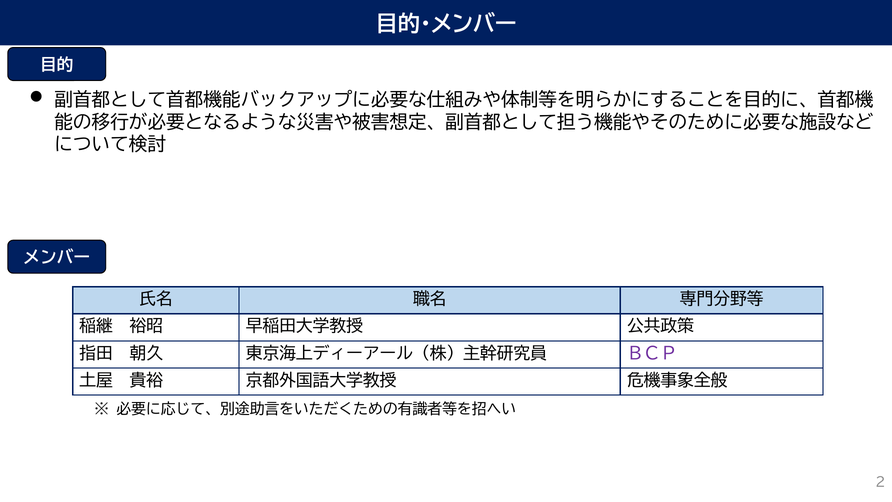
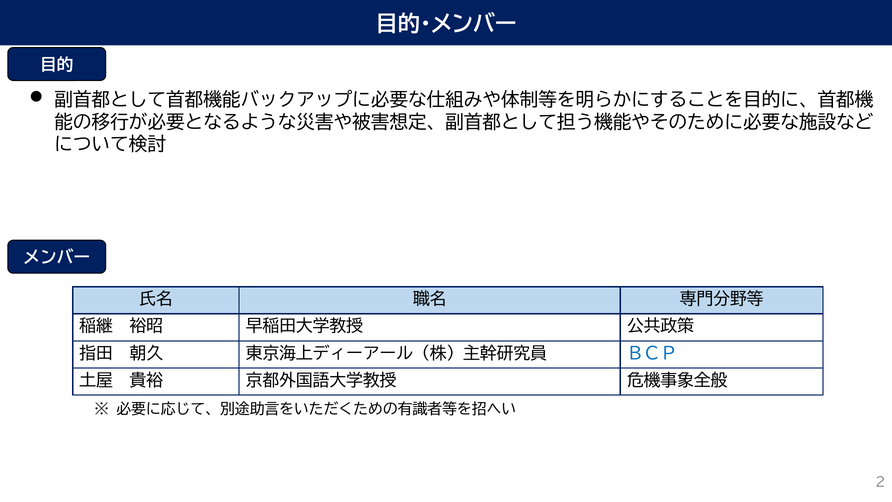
ＢＣＰ colour: purple -> blue (652, 353)
